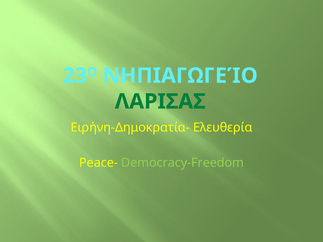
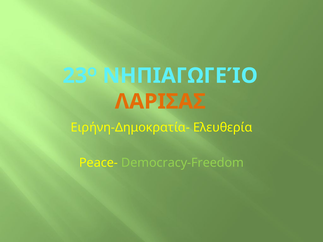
ΛΑΡΙΣΑΣ colour: green -> orange (160, 102)
